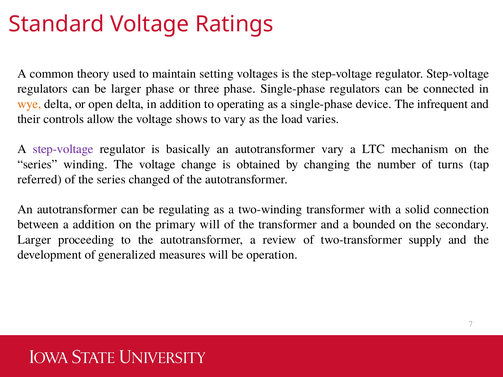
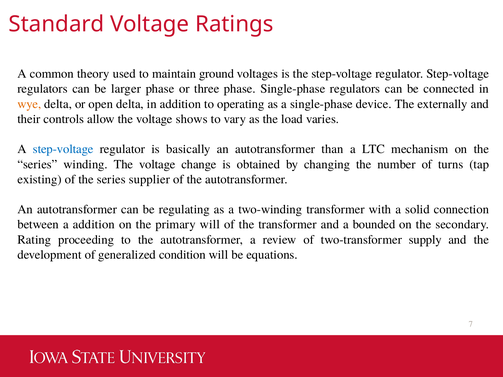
setting: setting -> ground (217, 74)
infrequent: infrequent -> externally (443, 104)
step-voltage colour: purple -> blue (63, 149)
autotransformer vary: vary -> than (333, 149)
referred: referred -> existing (40, 179)
changed: changed -> supplier (149, 179)
Larger: Larger -> Rating (34, 240)
measures: measures -> condition (182, 255)
operation: operation -> equations (272, 255)
